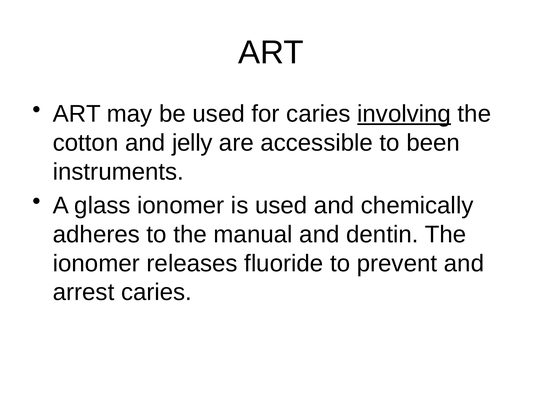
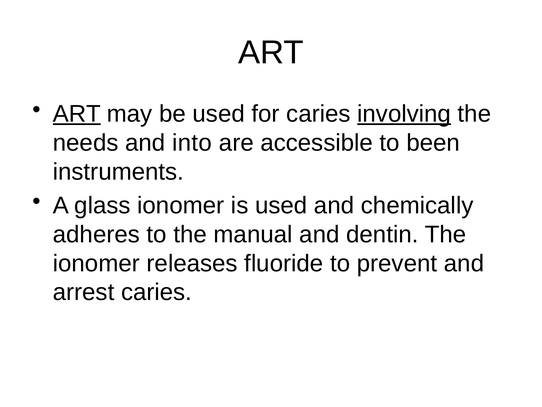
ART underline: none -> present (77, 114)
cotton: cotton -> needs (86, 143)
jelly: jelly -> into (192, 143)
